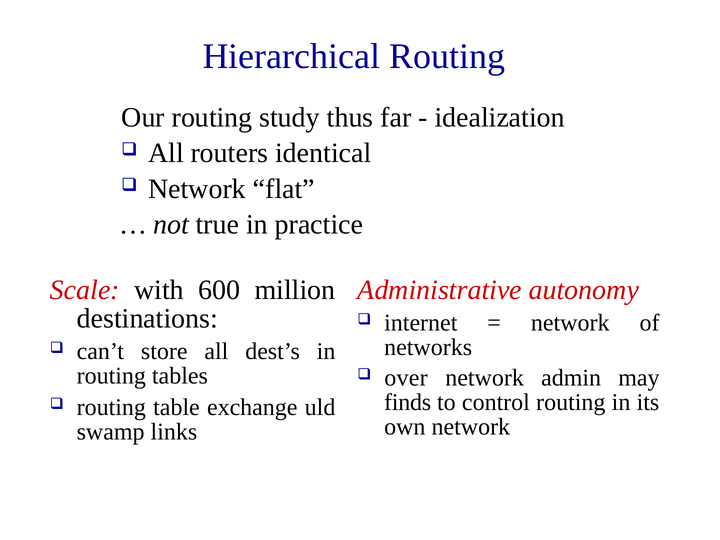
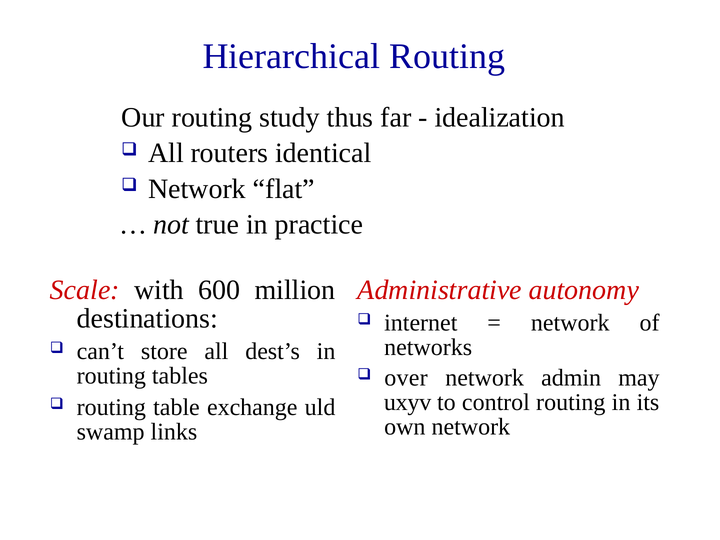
finds: finds -> uxyv (408, 402)
